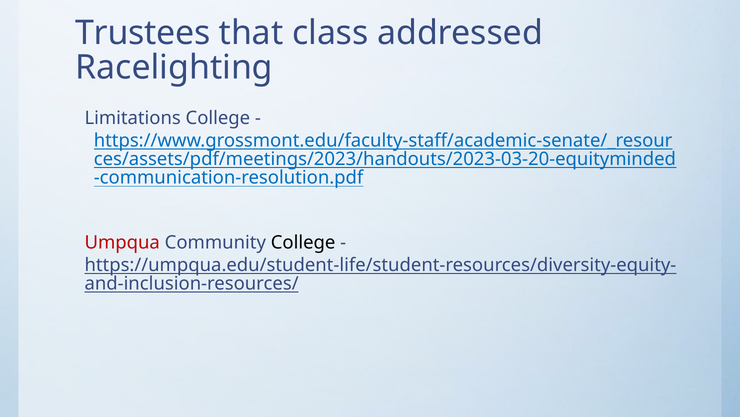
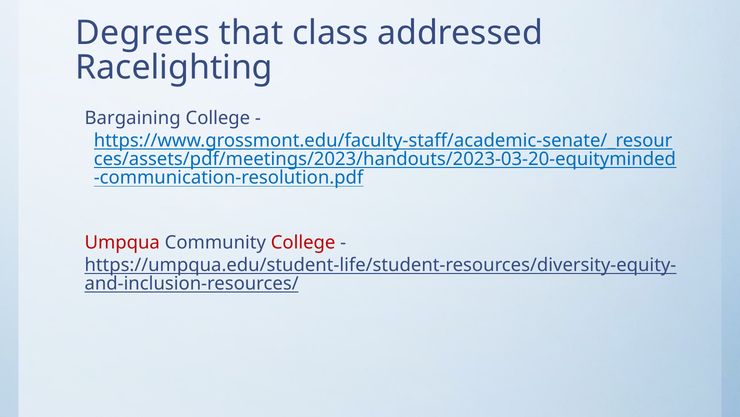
Trustees: Trustees -> Degrees (143, 33)
Limitations: Limitations -> Bargaining (133, 118)
College colour: black -> red (303, 242)
